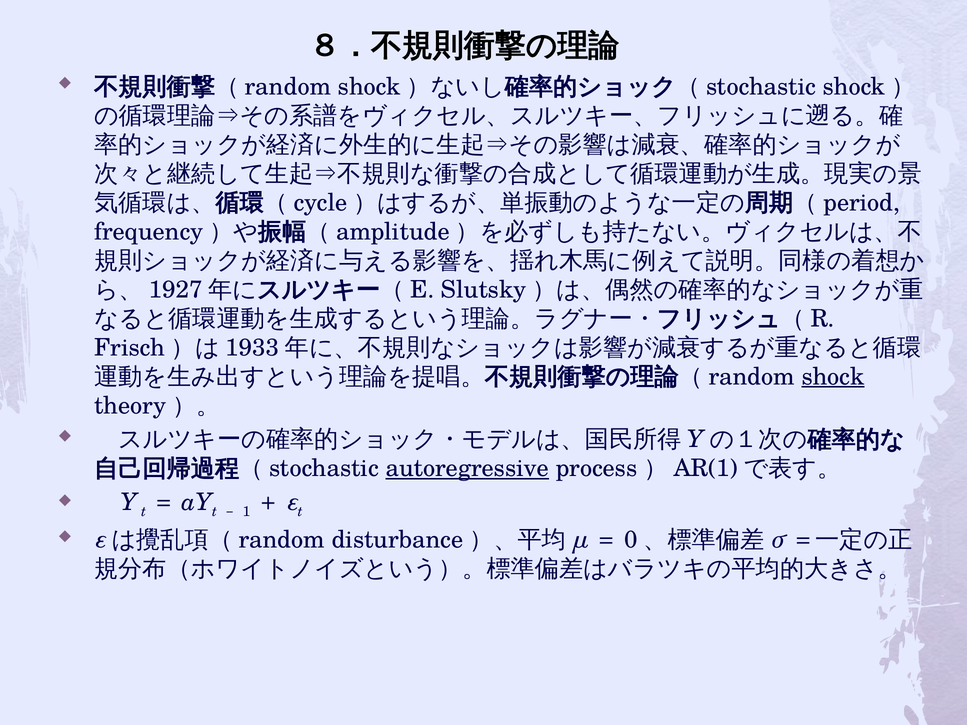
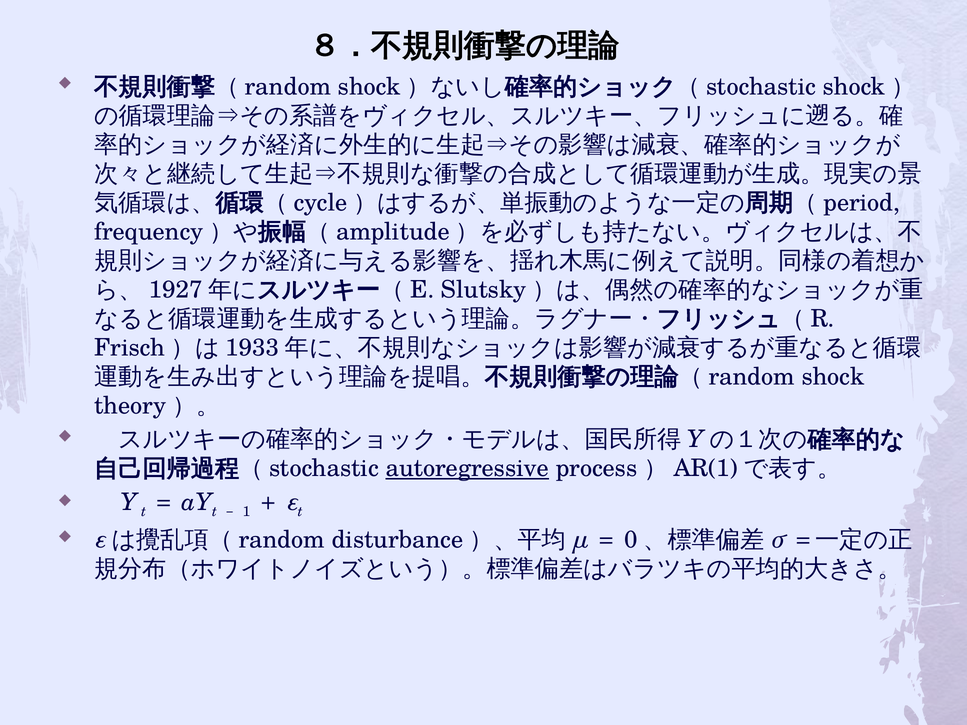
shock underline: present -> none (833, 377)
